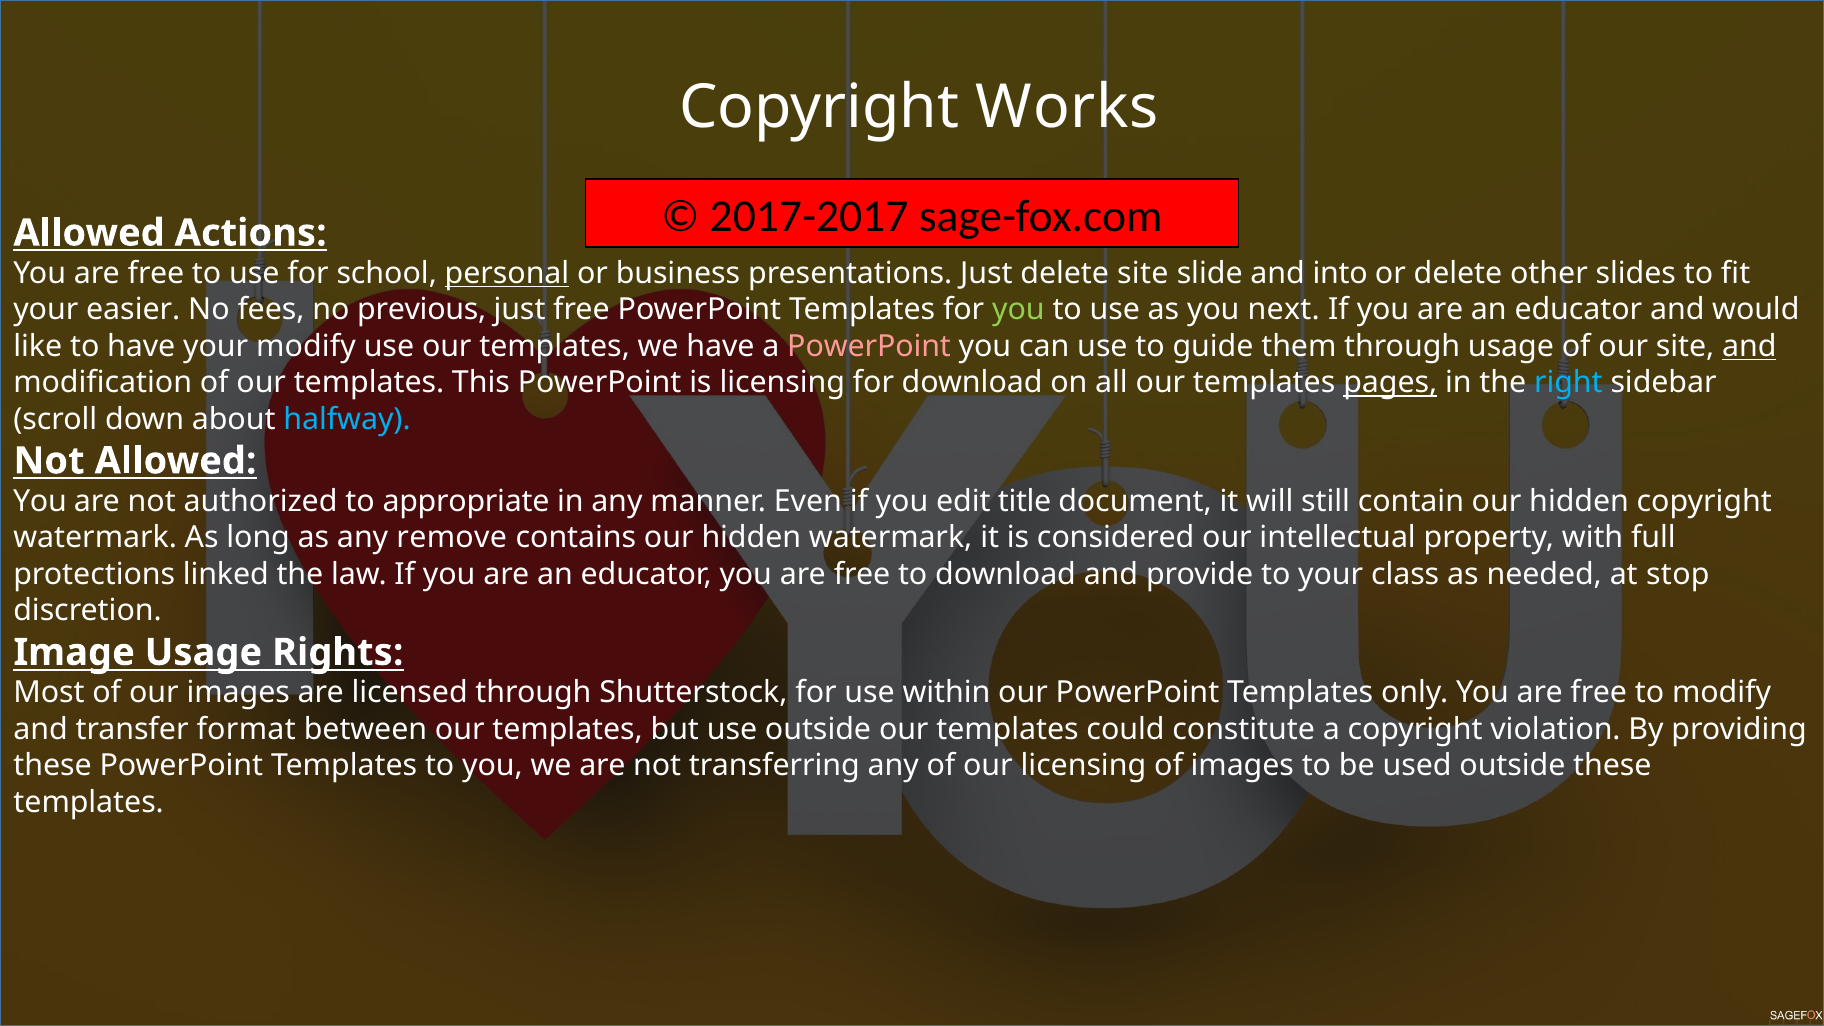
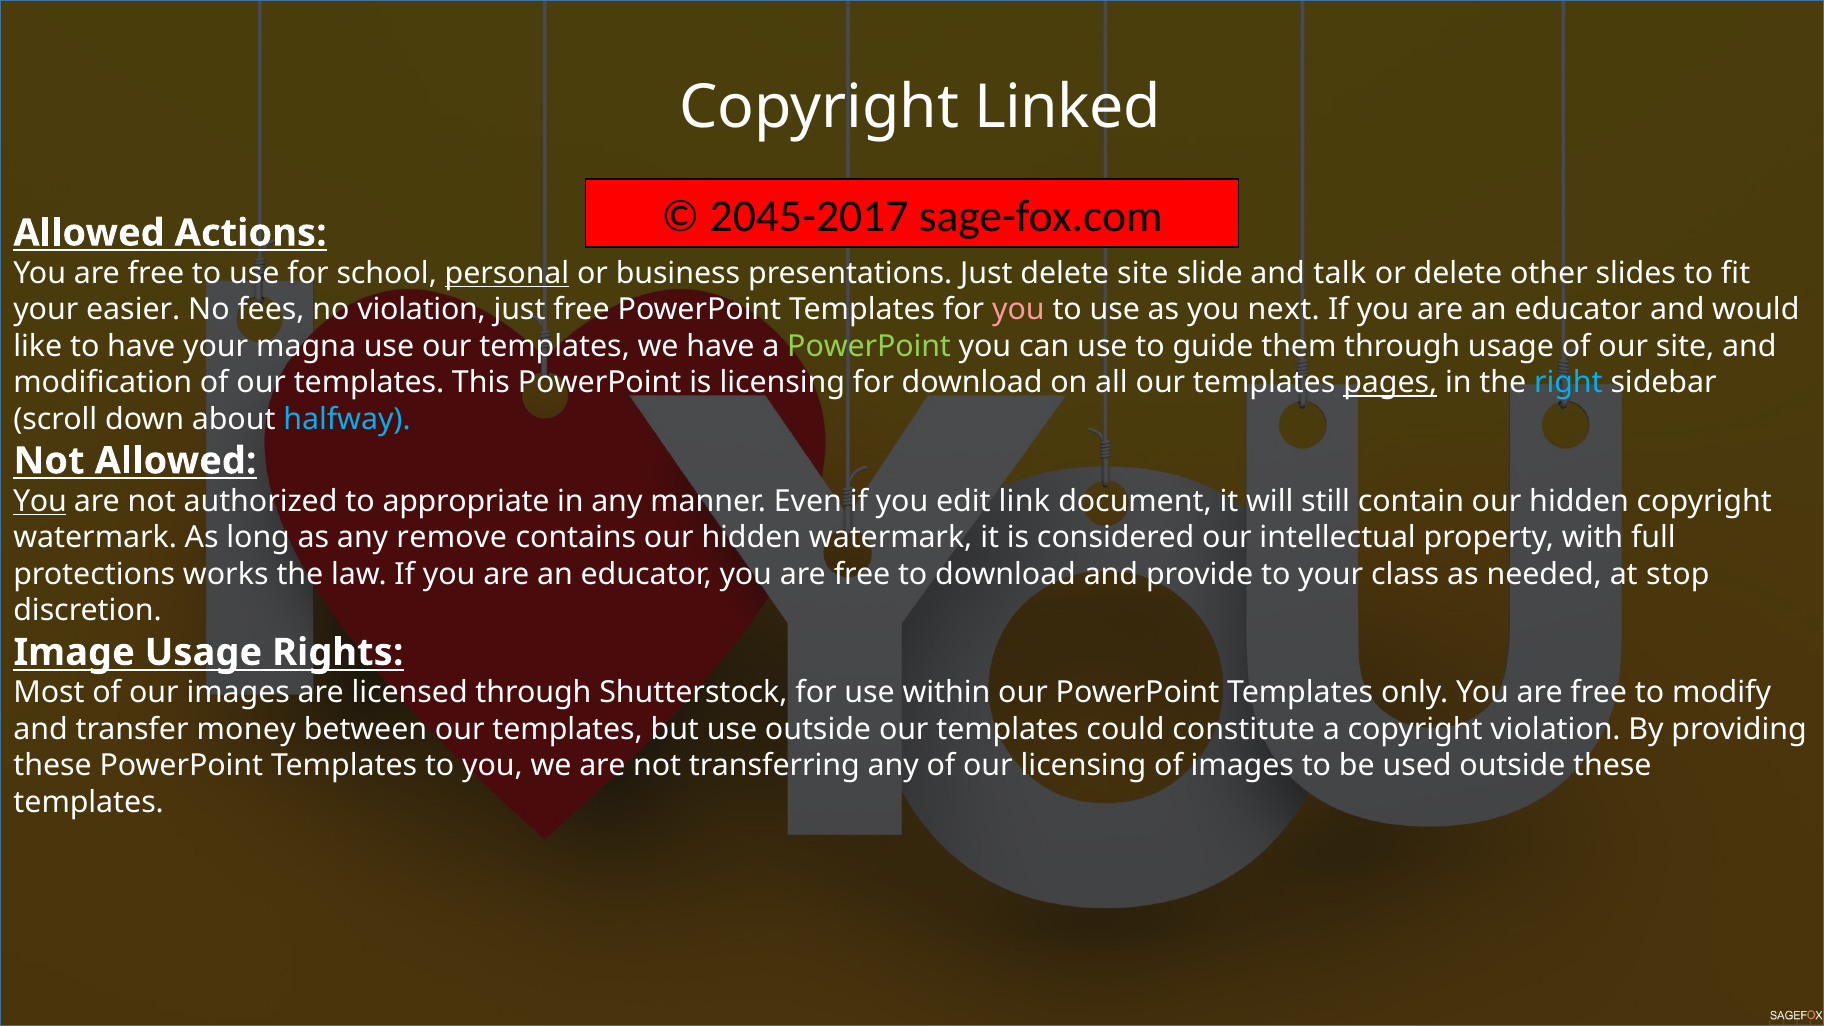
Works: Works -> Linked (1068, 108)
2017-2017: 2017-2017 -> 2045-2017 (809, 216)
into: into -> talk (1340, 273)
no previous: previous -> violation (422, 310)
you colour: light green -> pink (1018, 310)
your modify: modify -> magna (306, 346)
PowerPoint colour: pink -> light green (869, 346)
and underline: present -> none (1749, 346)
You underline: none -> present (40, 501)
title: title -> link (1024, 501)
linked: linked -> works (226, 574)
format: format -> money (246, 729)
